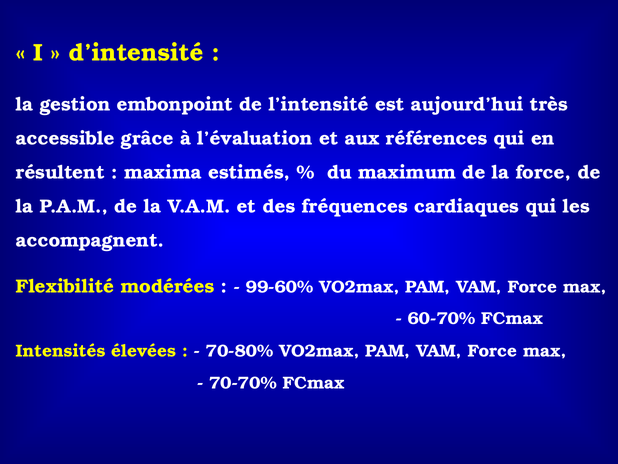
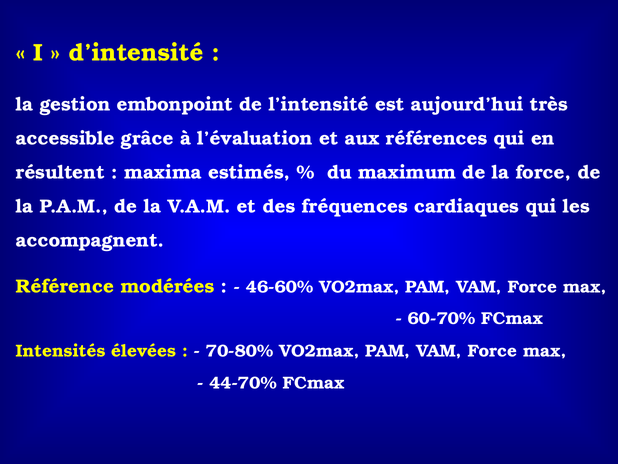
Flexibilité: Flexibilité -> Référence (65, 286)
99-60%: 99-60% -> 46-60% (280, 287)
70-70%: 70-70% -> 44-70% (243, 382)
